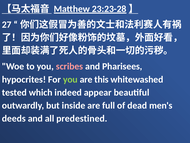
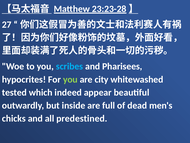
scribes colour: pink -> light blue (69, 66)
this: this -> city (102, 79)
deeds: deeds -> chicks (14, 118)
